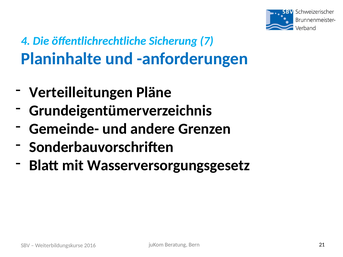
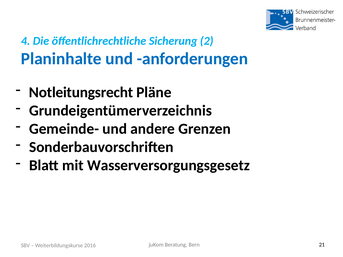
7: 7 -> 2 (207, 41)
Verteilleitungen: Verteilleitungen -> Notleitungsrecht (81, 92)
